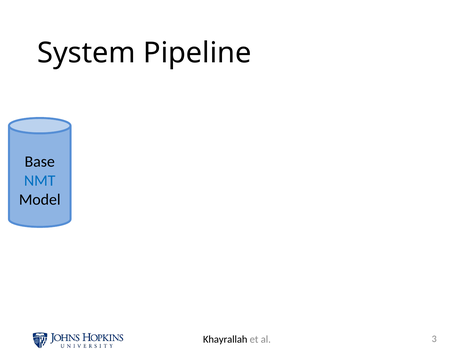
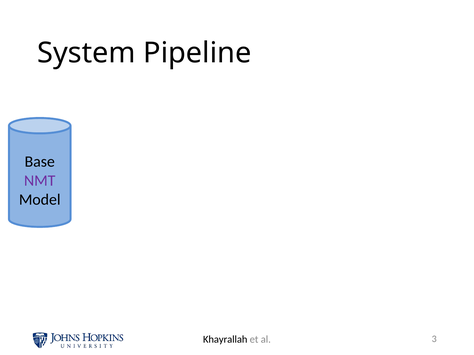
NMT colour: blue -> purple (40, 181)
